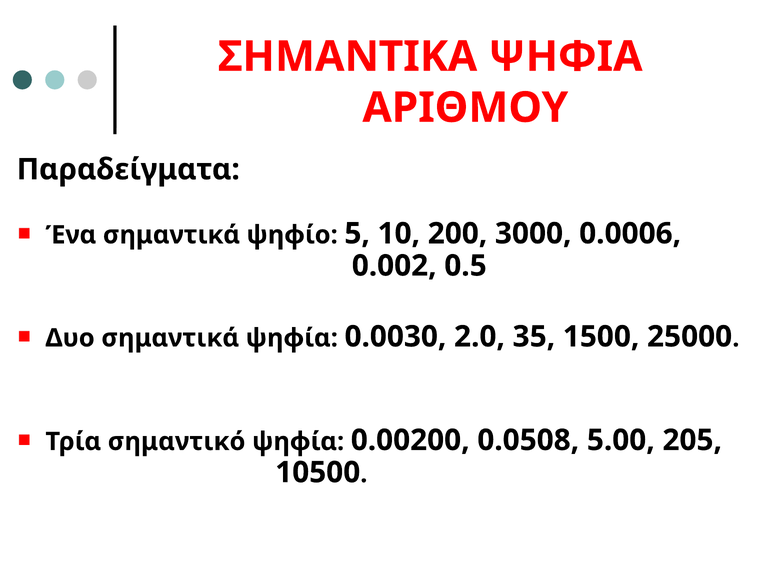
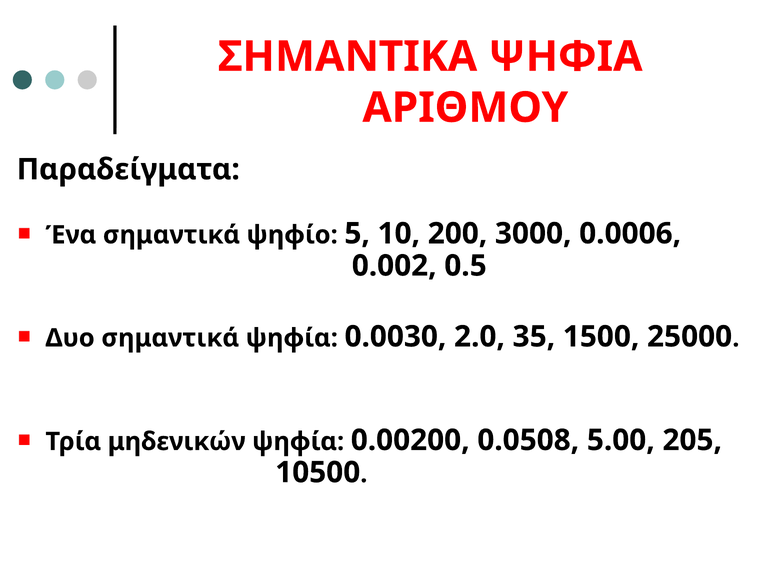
σημαντικό: σημαντικό -> μηδενικών (177, 441)
